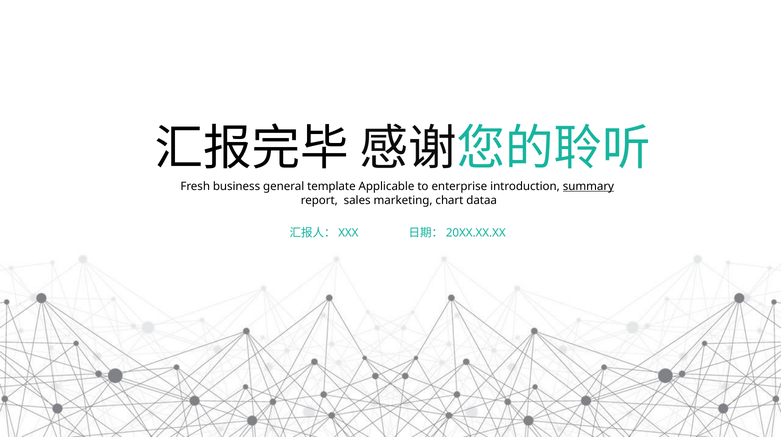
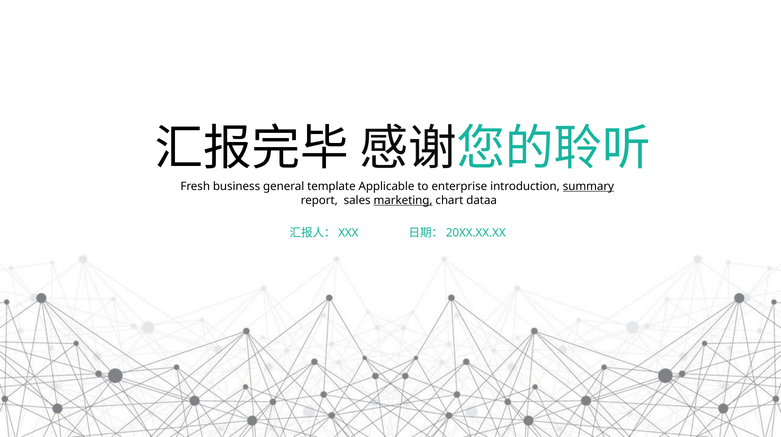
marketing underline: none -> present (403, 200)
